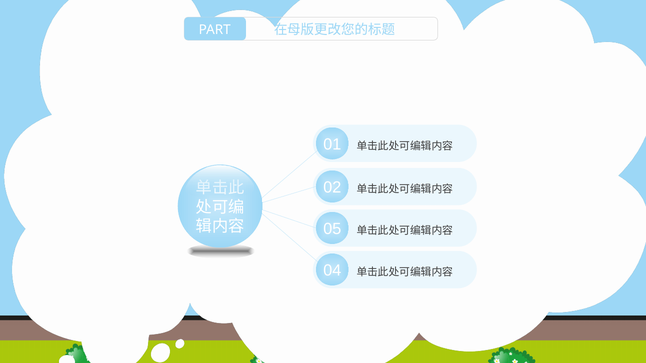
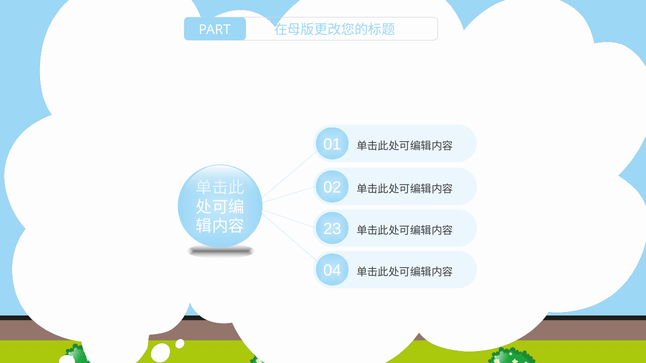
05: 05 -> 23 (332, 229)
